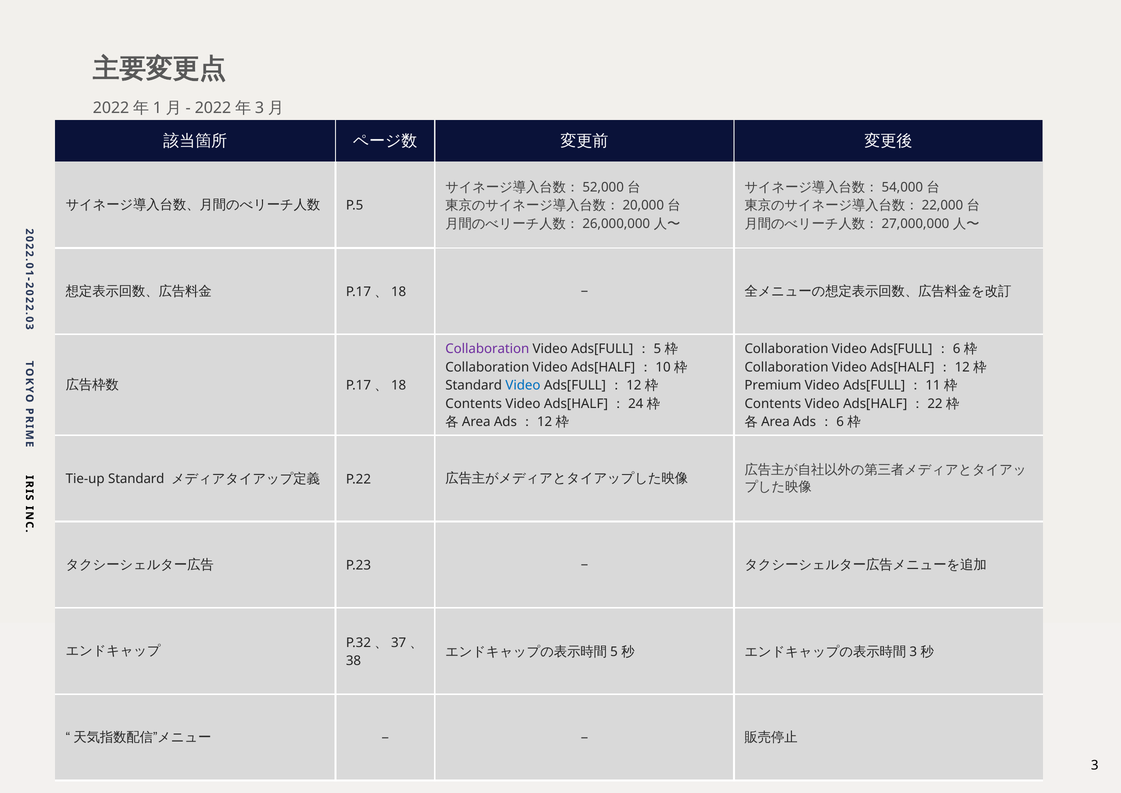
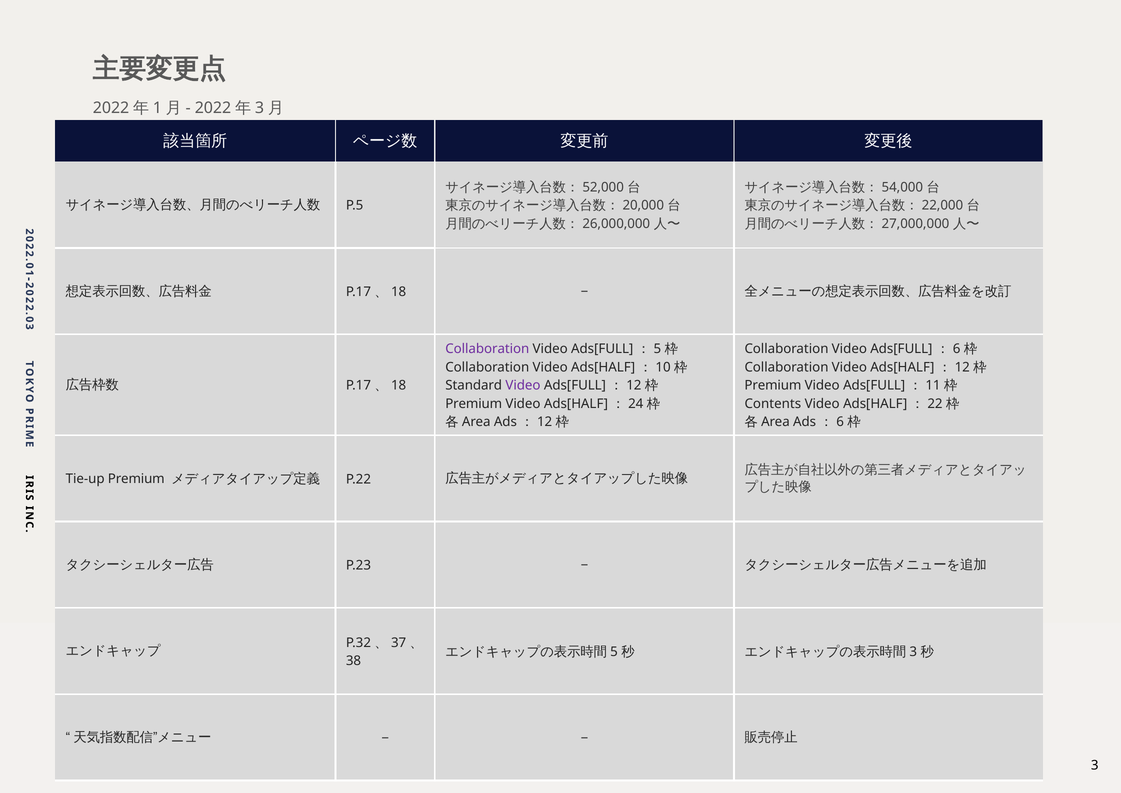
Video colour: blue -> purple (523, 385)
Contents: Contents -> Premium (474, 403)
Tie-up Standard: Standard -> Premium (136, 479)
